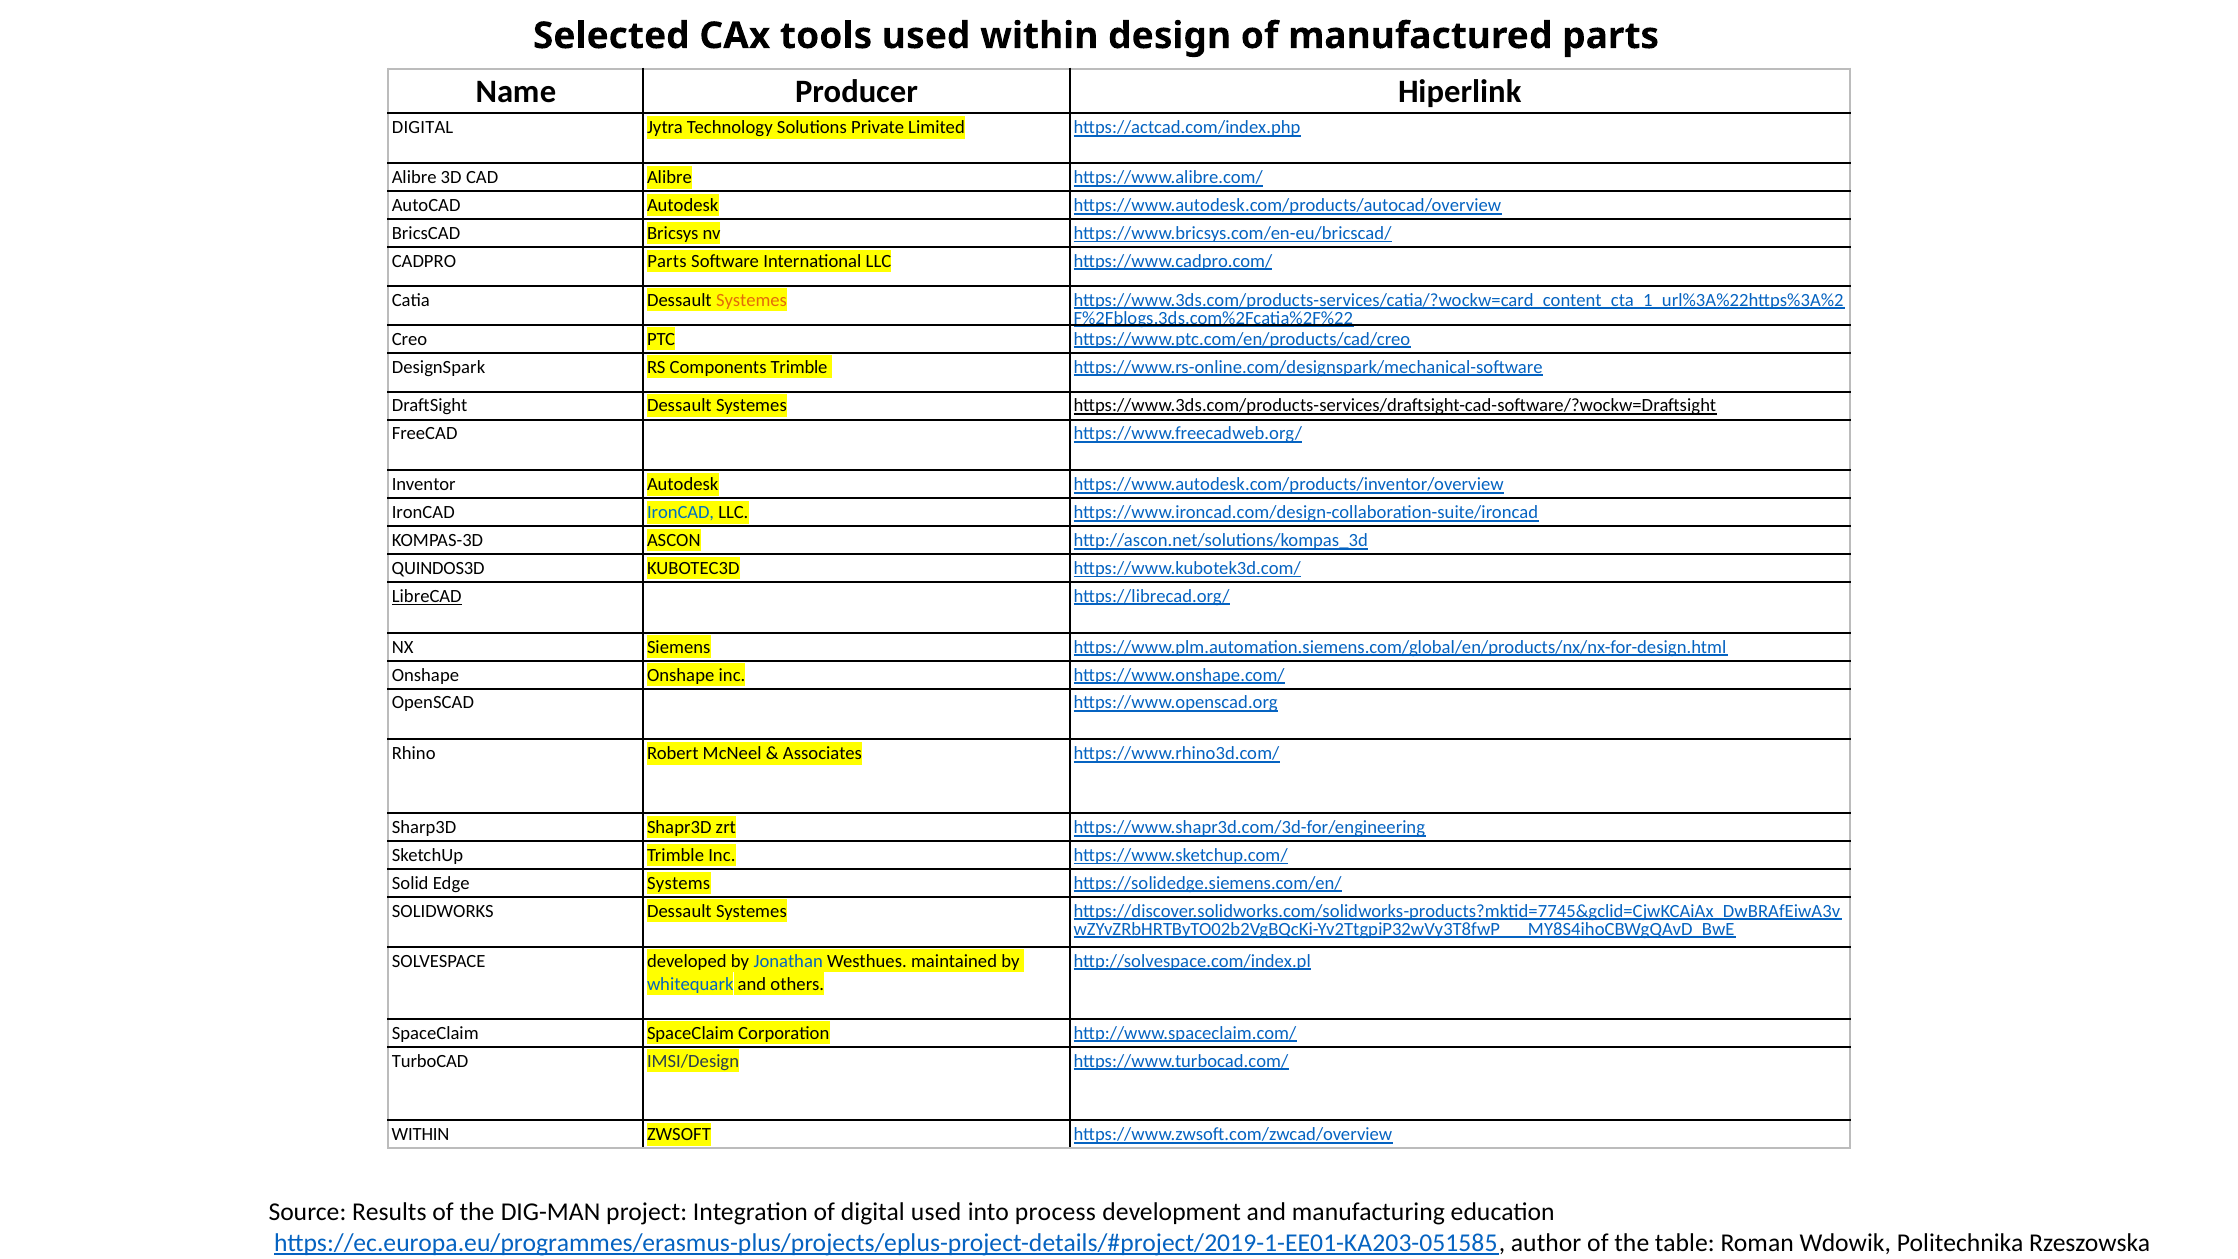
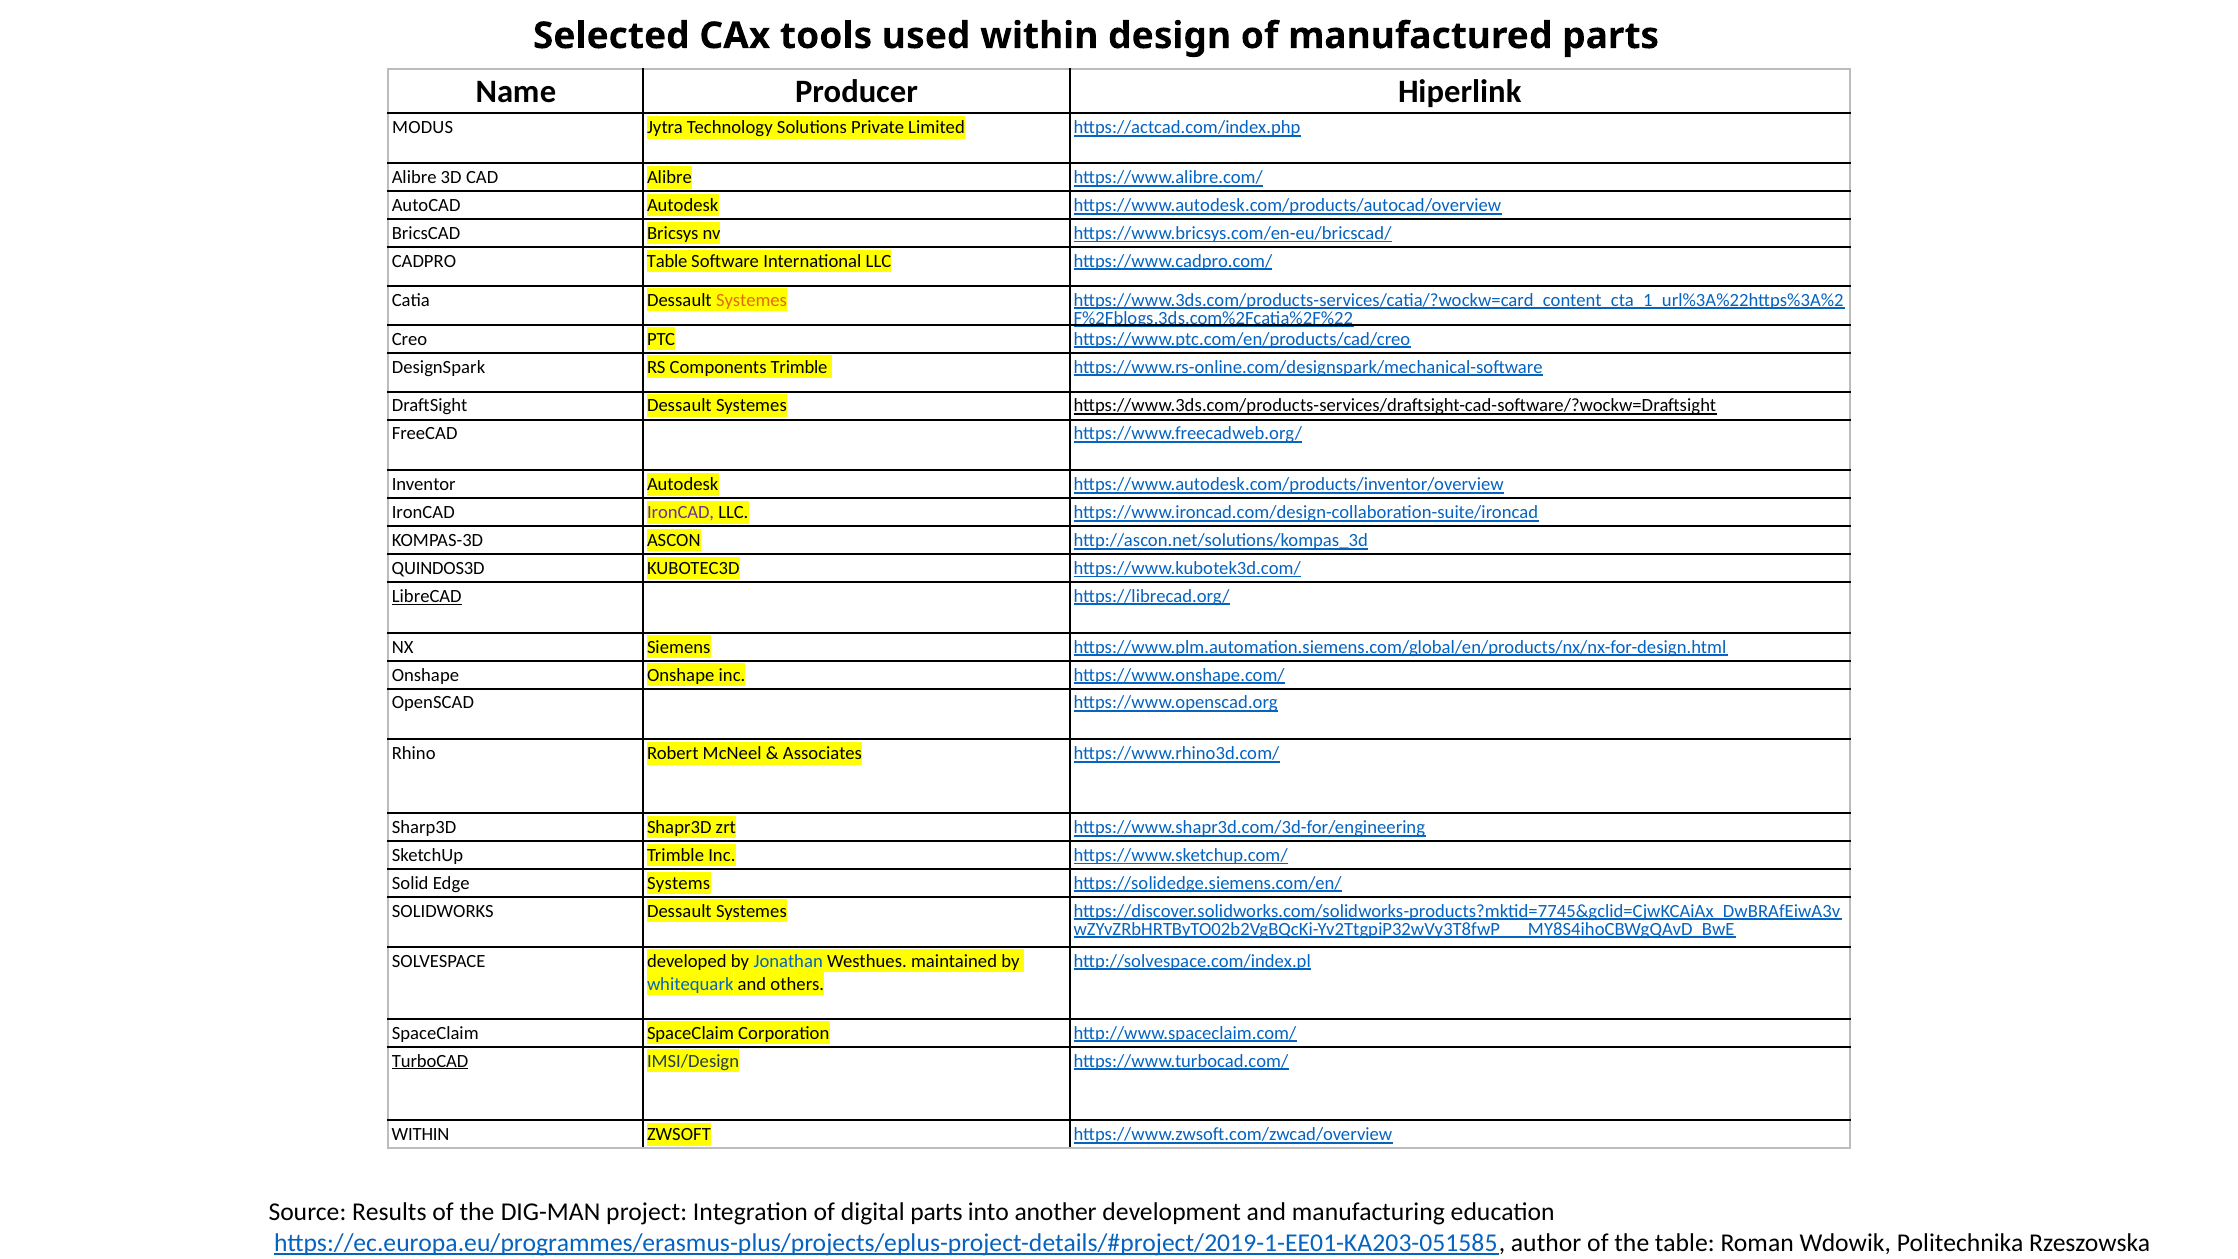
DIGITAL: DIGITAL -> MODUS (423, 127)
CADPRO Parts: Parts -> Table (667, 261)
IronCAD colour: blue -> purple (681, 512)
TurboCAD underline: none -> present (430, 1061)
digital used: used -> parts (936, 1212)
process: process -> another (1056, 1212)
